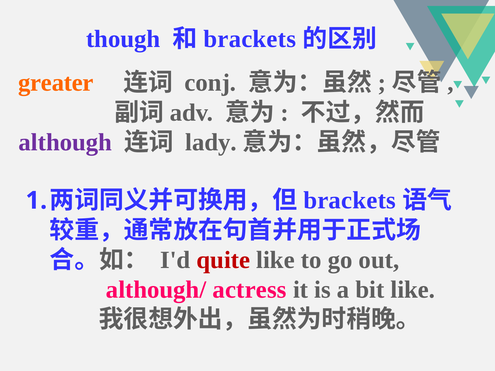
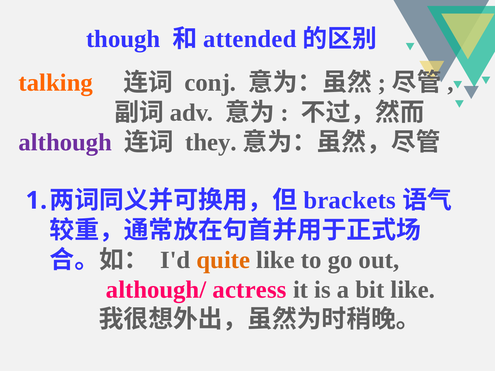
brackets: brackets -> attended (250, 39)
greater: greater -> talking (56, 83)
lady: lady -> they (211, 142)
quite colour: red -> orange (223, 260)
